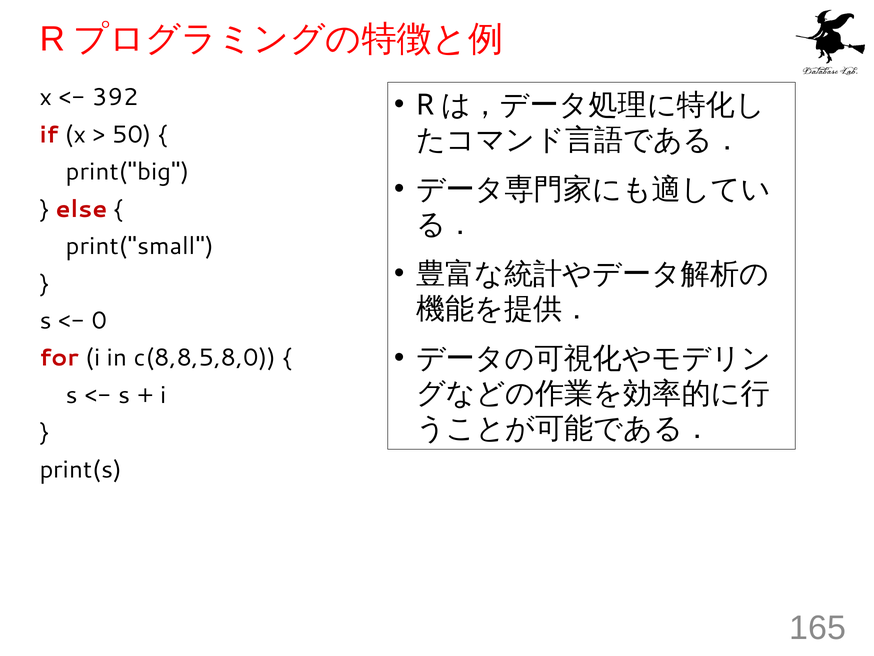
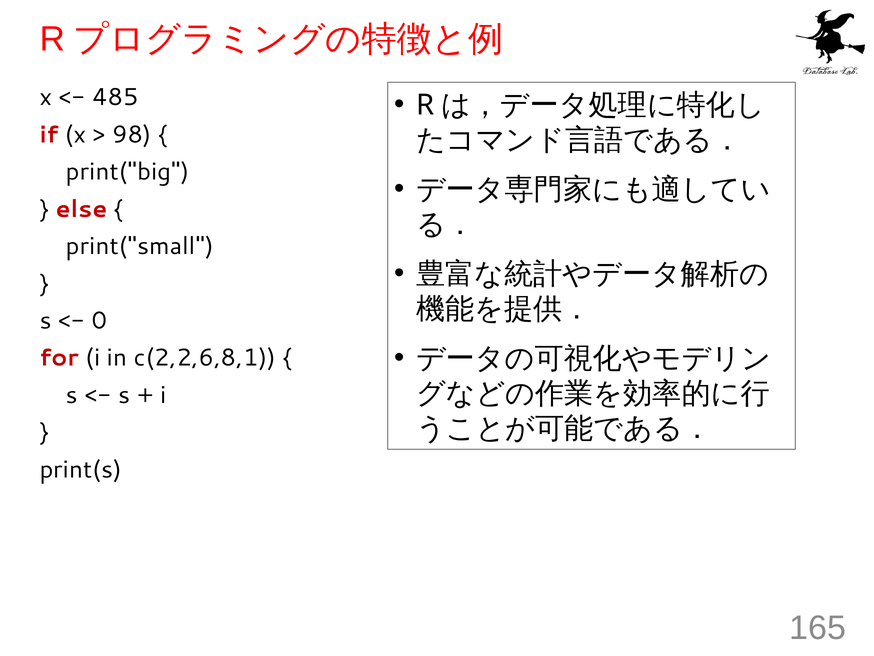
392: 392 -> 485 (115, 97)
50: 50 -> 98 (132, 135)
c(8,8,5,8,0: c(8,8,5,8,0 -> c(2,2,6,8,1 (205, 358)
